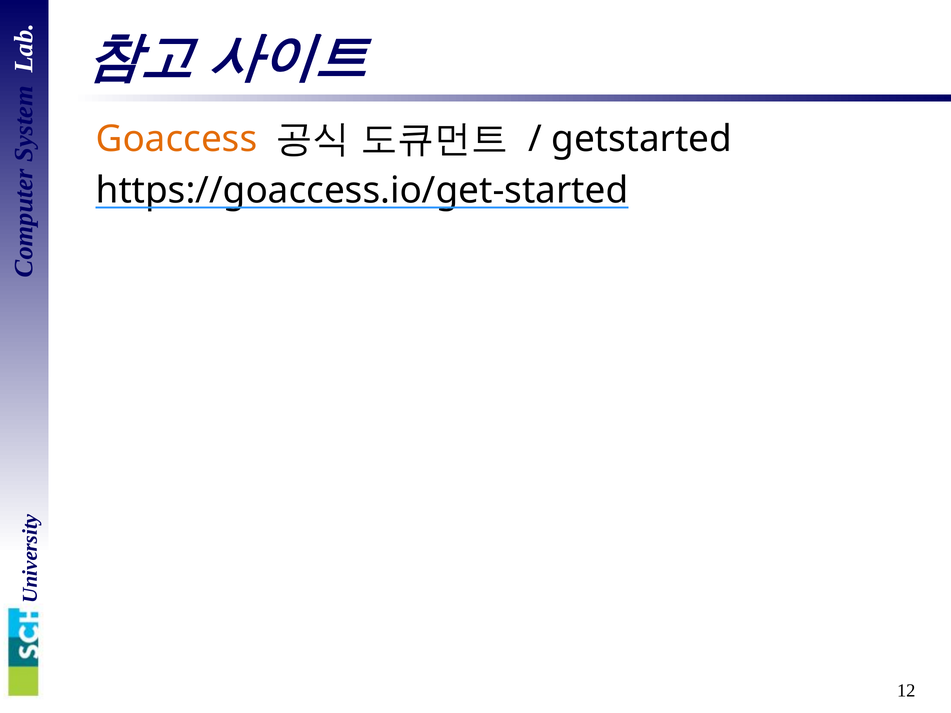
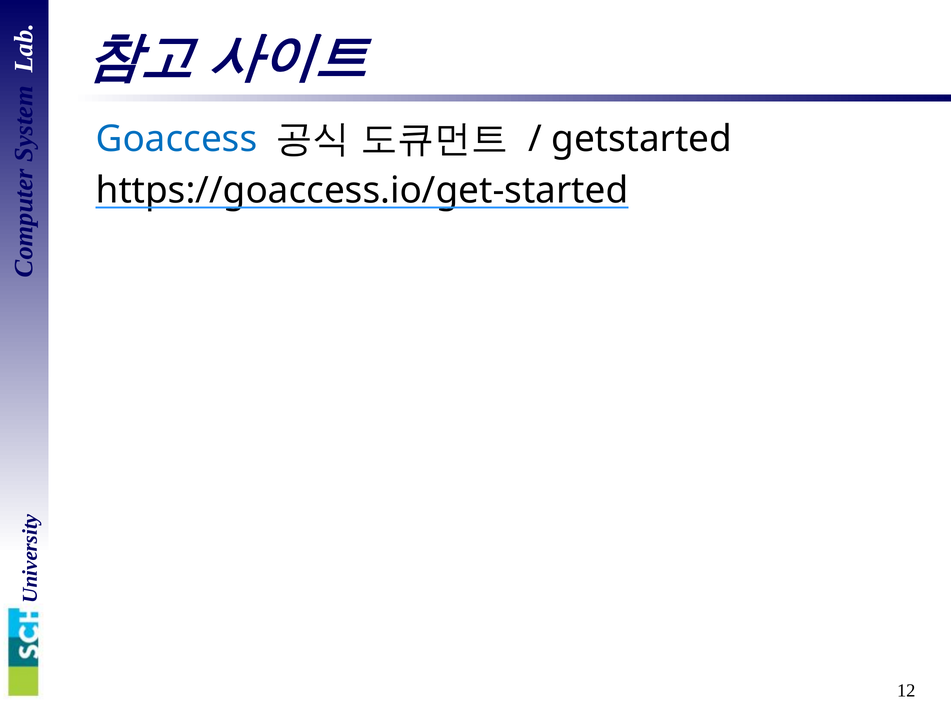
Goaccess colour: orange -> blue (177, 139)
